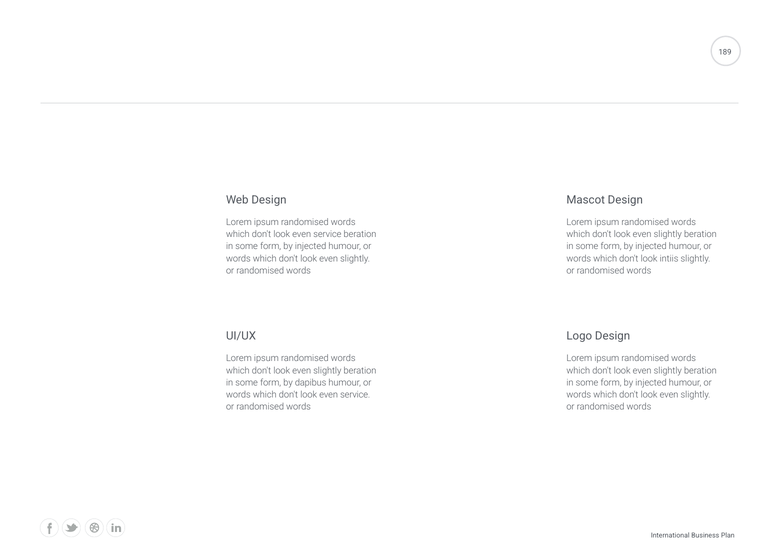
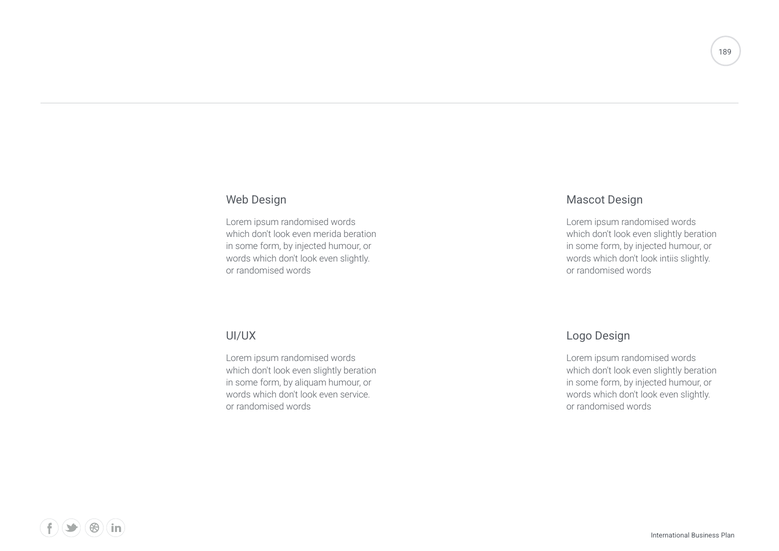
service: service -> merida (327, 234)
dapibus: dapibus -> aliquam (311, 382)
